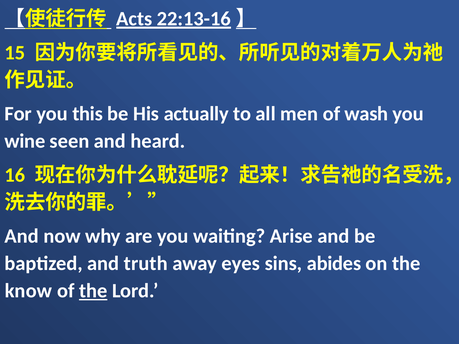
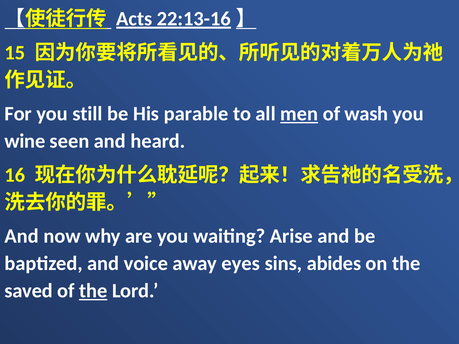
this: this -> still (88, 114)
actually: actually -> parable (196, 114)
men underline: none -> present (299, 114)
truth: truth -> voice (146, 264)
know: know -> saved (29, 291)
